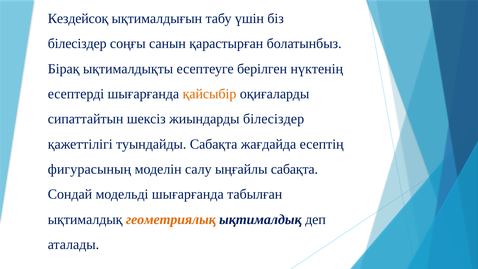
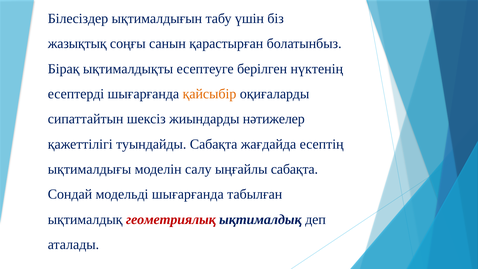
Кездейсоқ: Кездейсоқ -> Білесіздер (78, 18)
білесіздер: білесіздер -> жазықтық (77, 44)
жиындарды білесіздер: білесіздер -> нәтижелер (274, 119)
фигурасының: фигурасының -> ықтималдығы (89, 169)
геометриялық colour: orange -> red (171, 219)
